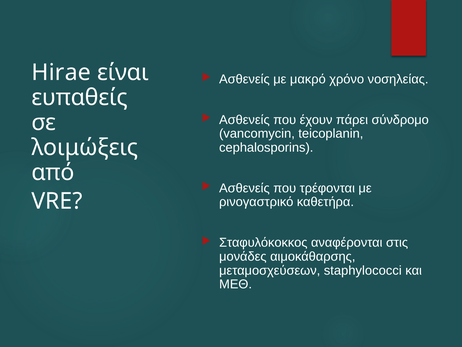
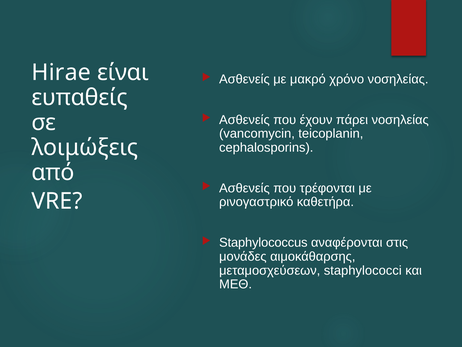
πάρει σύνδρομο: σύνδρομο -> νοσηλείας (400, 120)
Σταφυλόκοκκος: Σταφυλόκοκκος -> Staphylococcus (263, 242)
